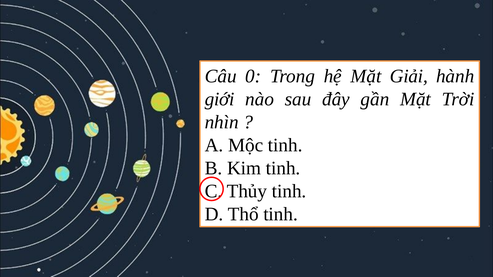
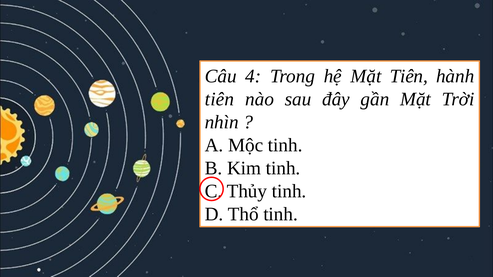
0: 0 -> 4 (253, 76)
Mặt Giải: Giải -> Tiên (409, 76)
giới: giới -> tiên (219, 99)
